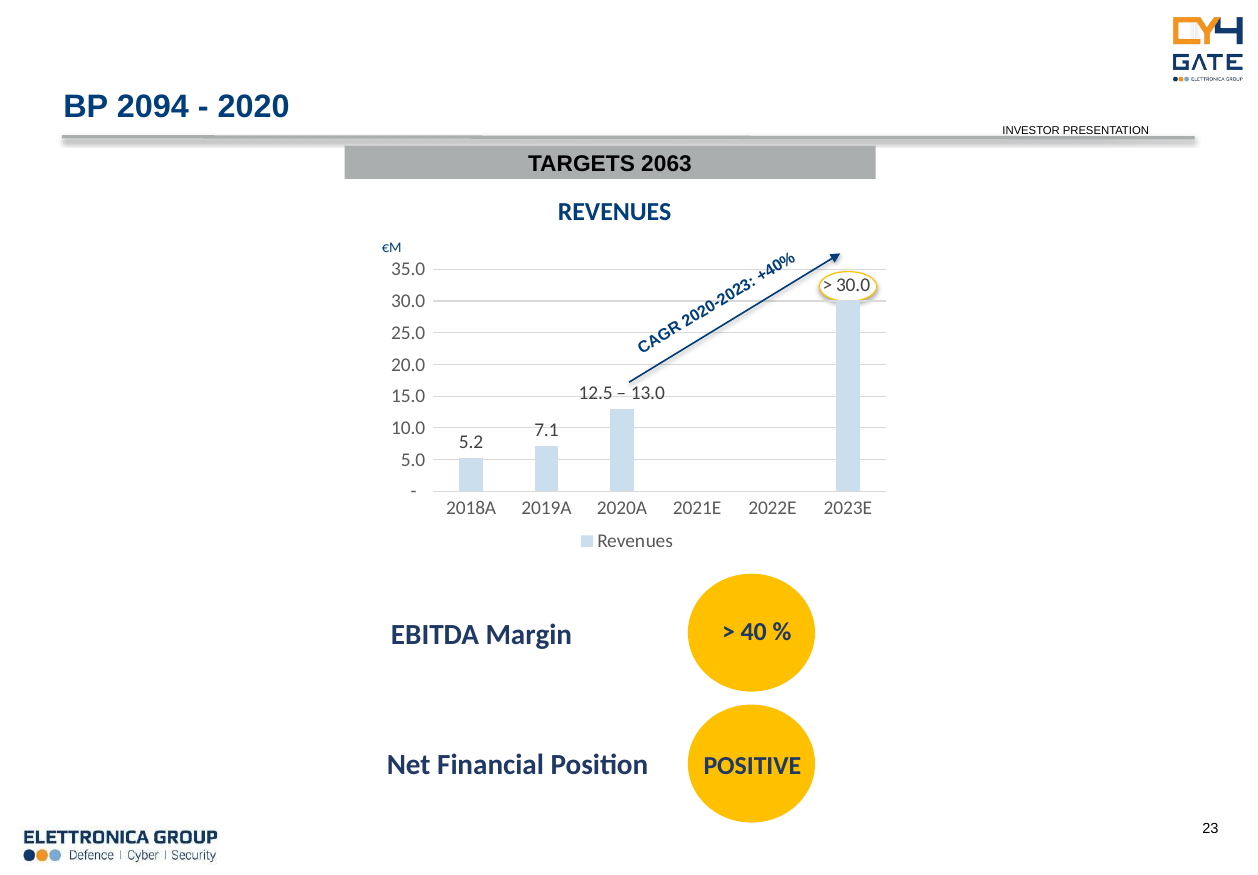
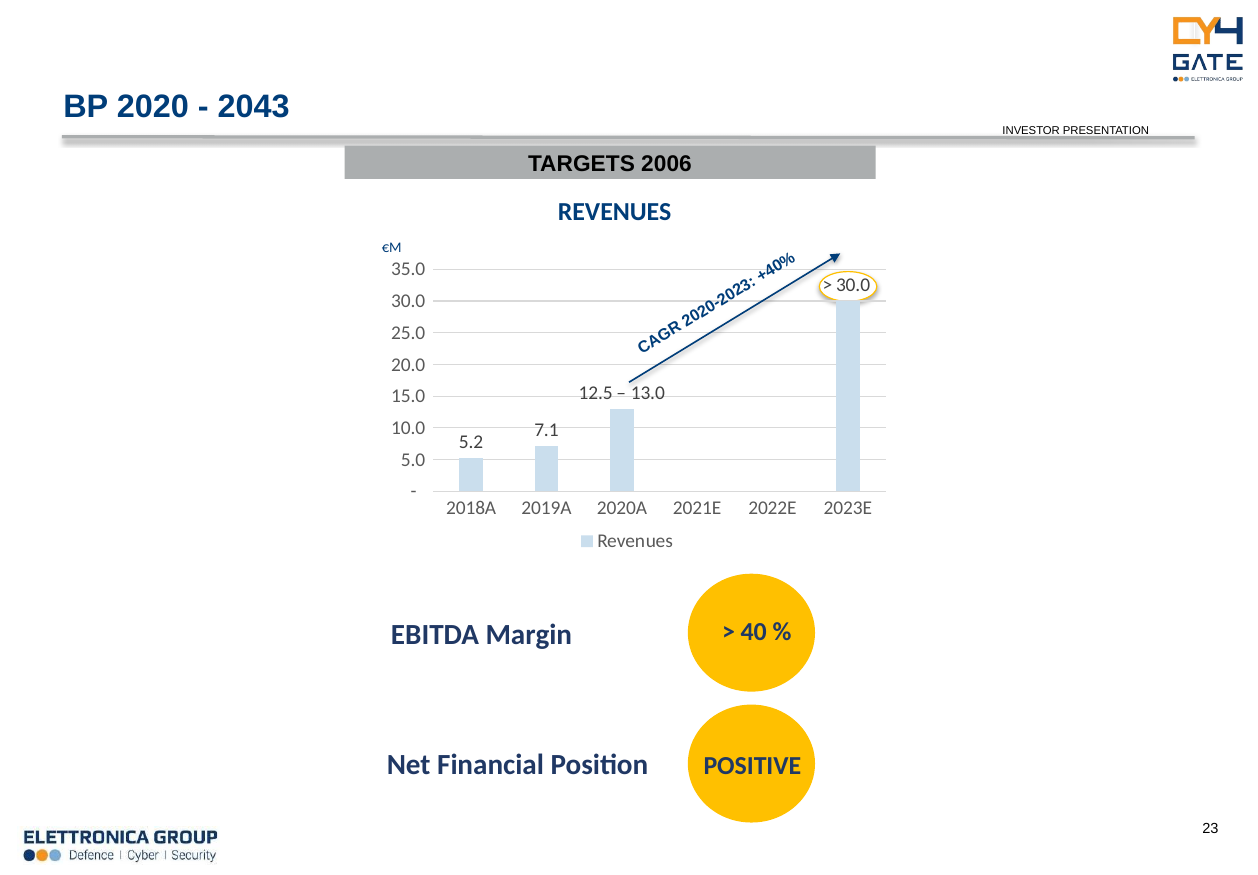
2094: 2094 -> 2020 (153, 106)
2020: 2020 -> 2043 (254, 106)
2063: 2063 -> 2006 (667, 164)
